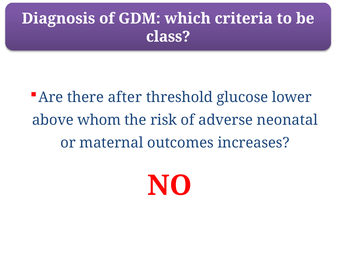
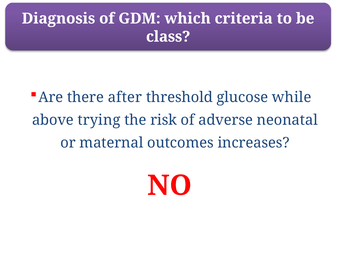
lower: lower -> while (292, 97)
whom: whom -> trying (99, 120)
